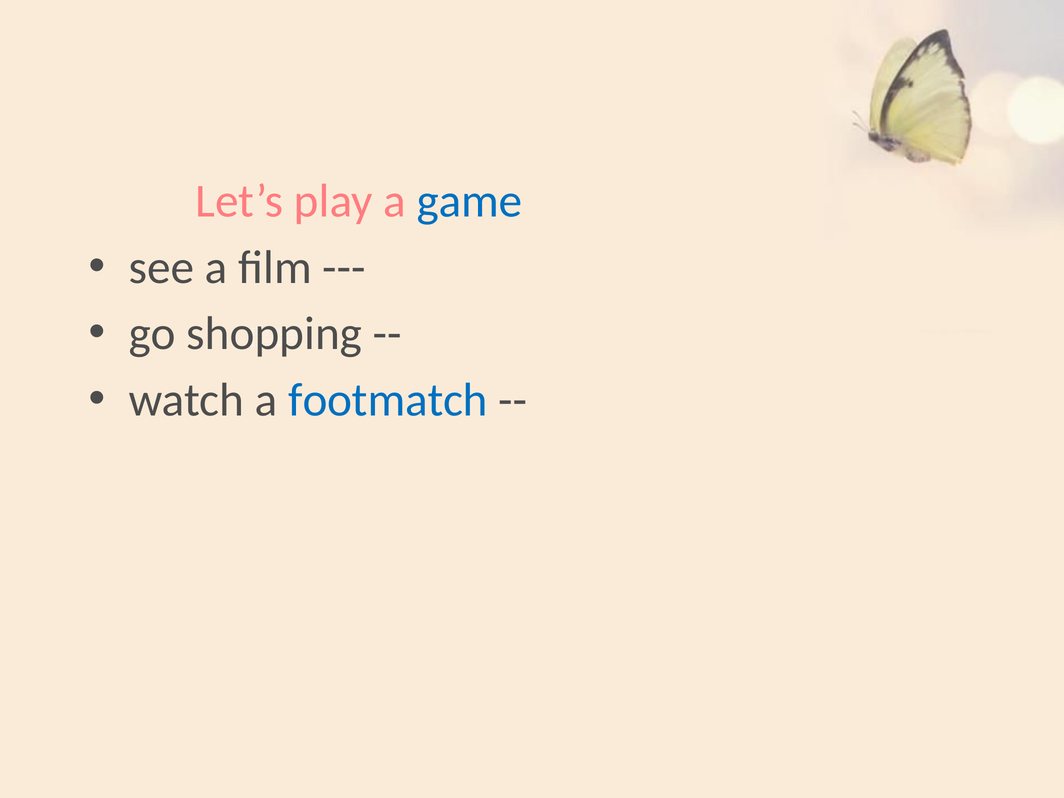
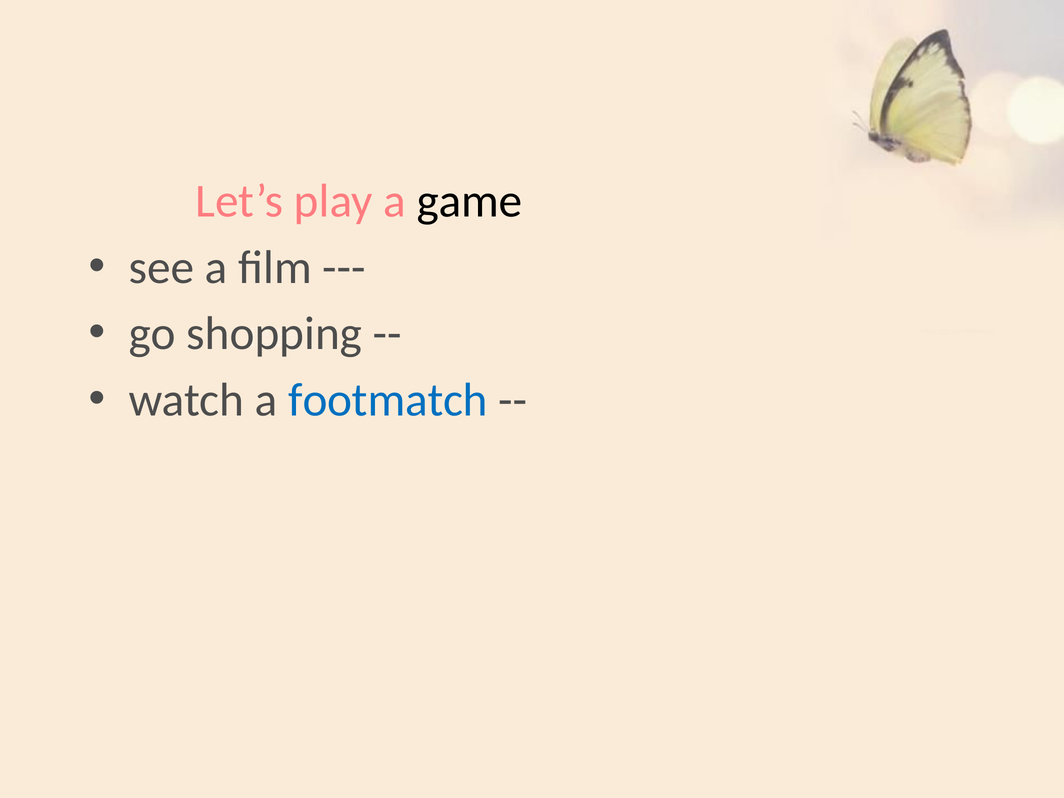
game colour: blue -> black (470, 201)
